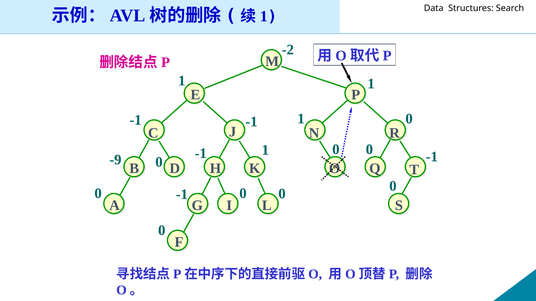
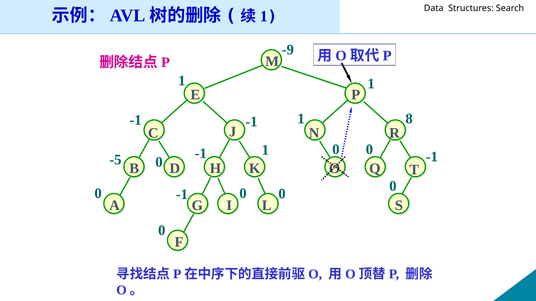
-2: -2 -> -9 (288, 50)
1 0: 0 -> 8 (409, 119)
-9: -9 -> -5 (115, 160)
